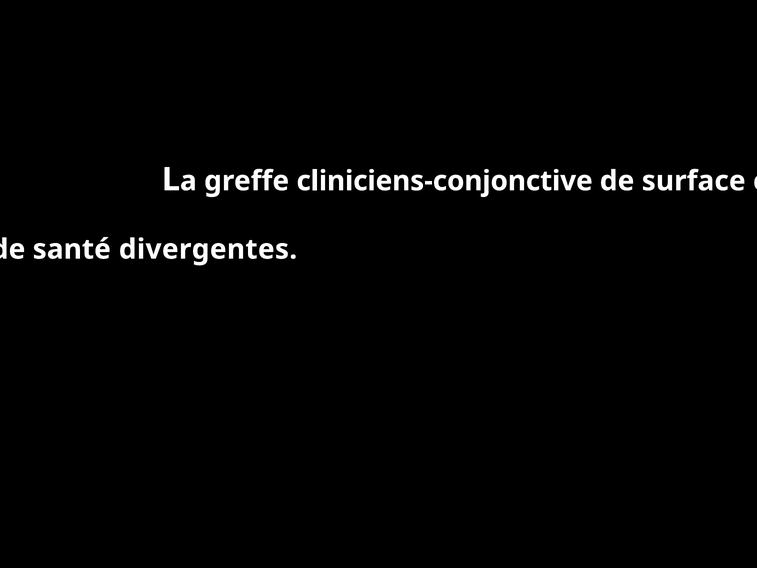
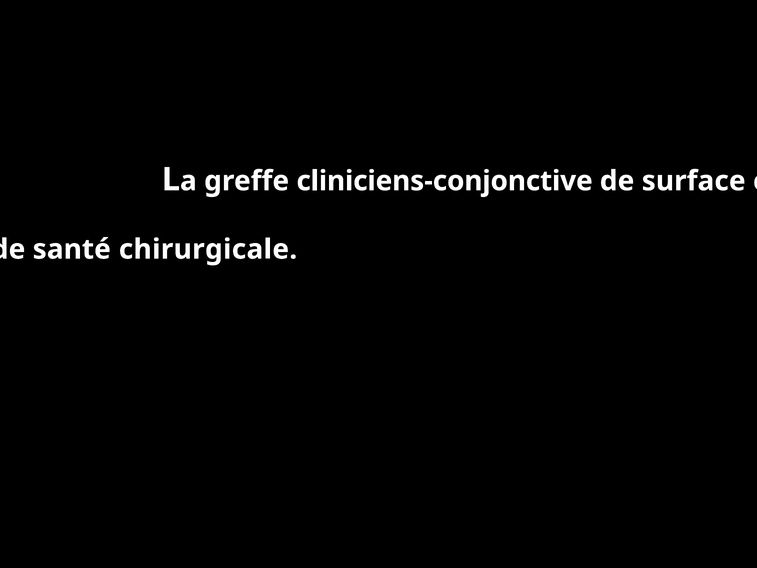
divergentes: divergentes -> chirurgicale (208, 249)
